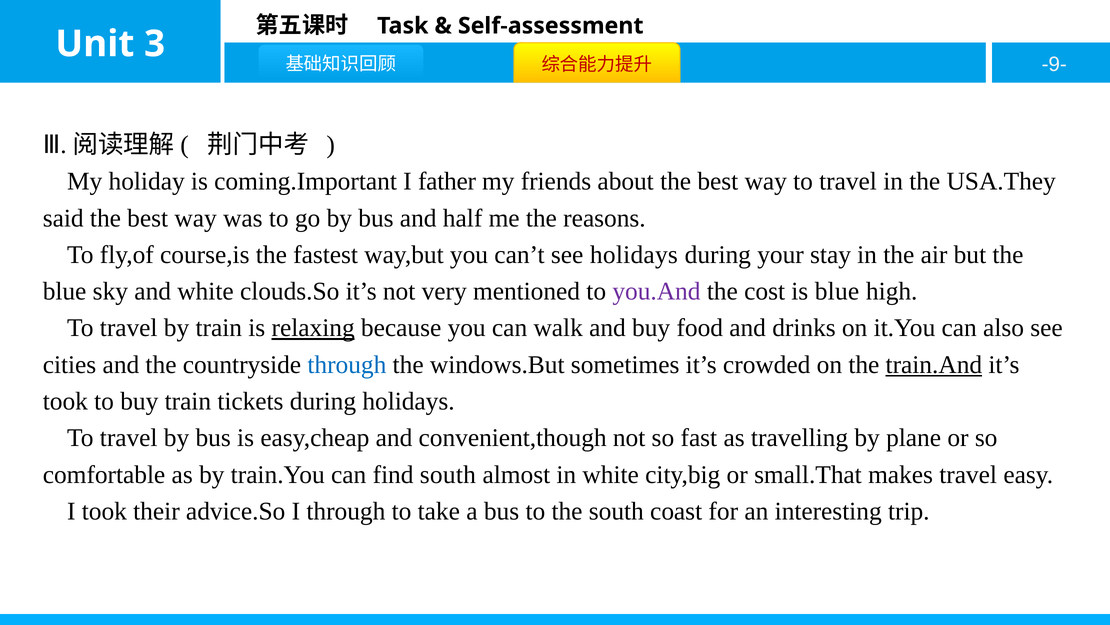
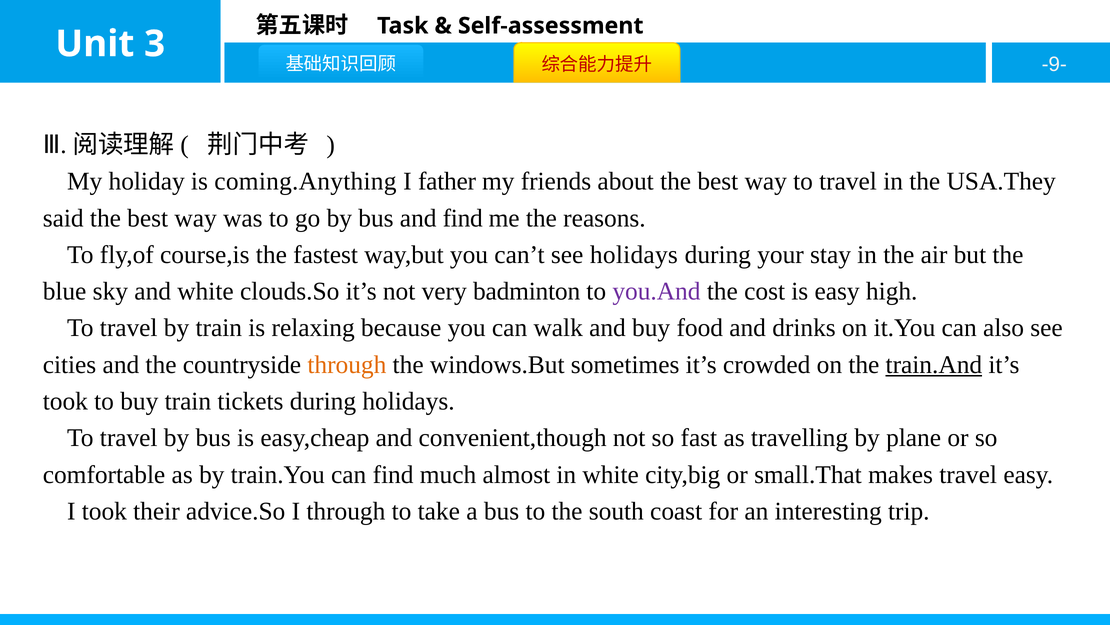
coming.Important: coming.Important -> coming.Anything (305, 181)
and half: half -> find (463, 218)
mentioned: mentioned -> badminton (527, 291)
is blue: blue -> easy (837, 291)
relaxing underline: present -> none (313, 328)
through colour: blue -> orange (347, 364)
find south: south -> much (448, 474)
